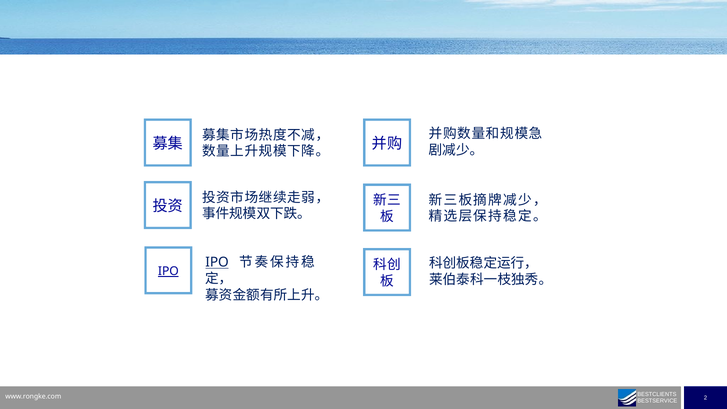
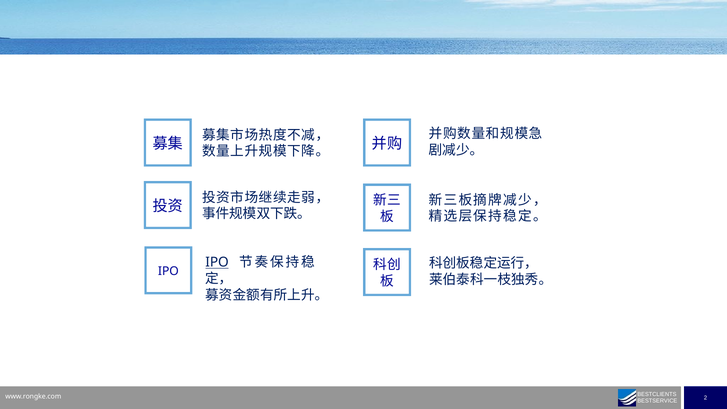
IPO underline: present -> none (168, 271)
